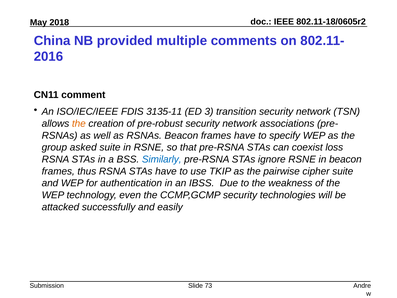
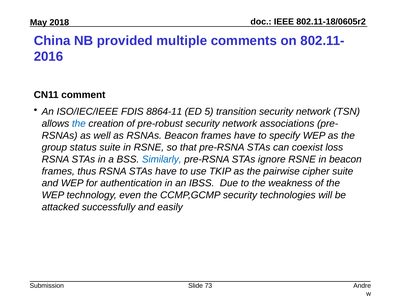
3135-11: 3135-11 -> 8864-11 (164, 112)
3: 3 -> 5 (209, 112)
the colour: orange -> blue (79, 123)
asked: asked -> status (83, 147)
